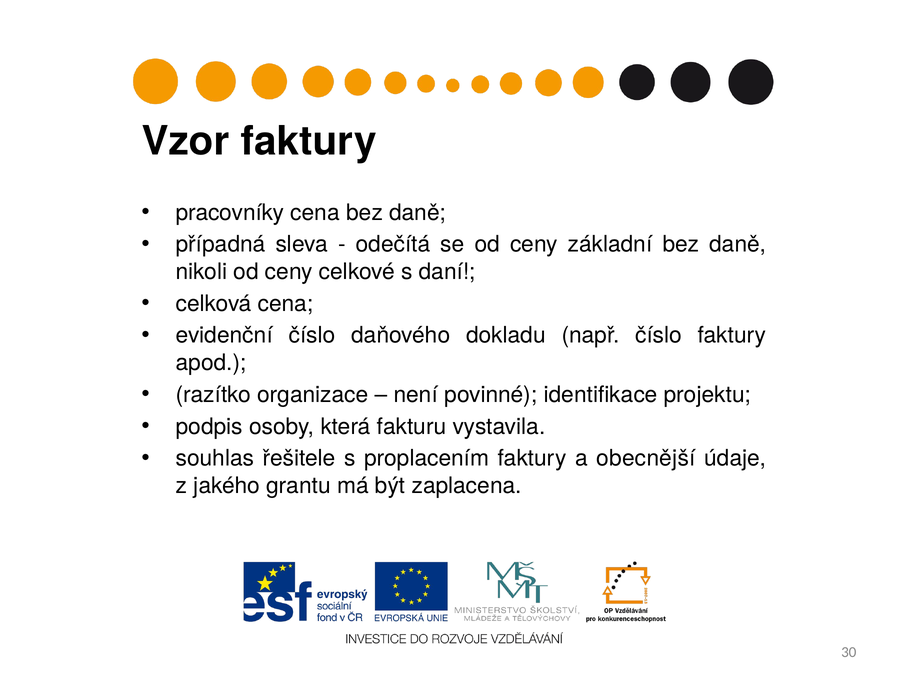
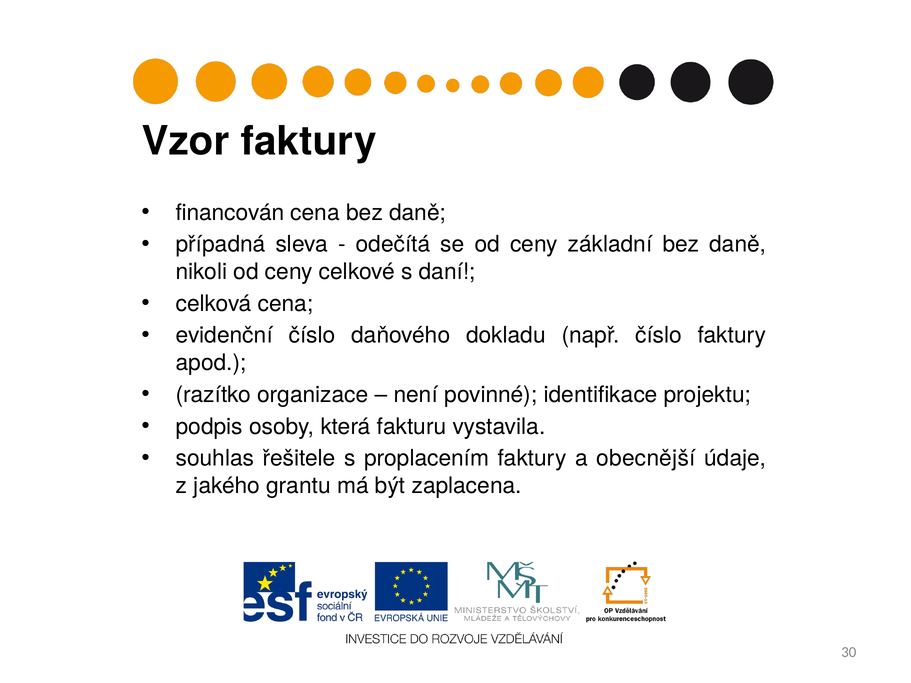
pracovníky: pracovníky -> financován (230, 213)
